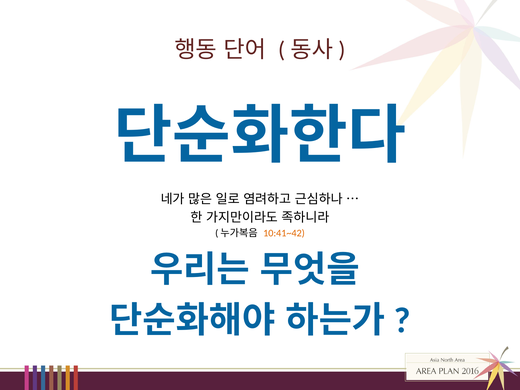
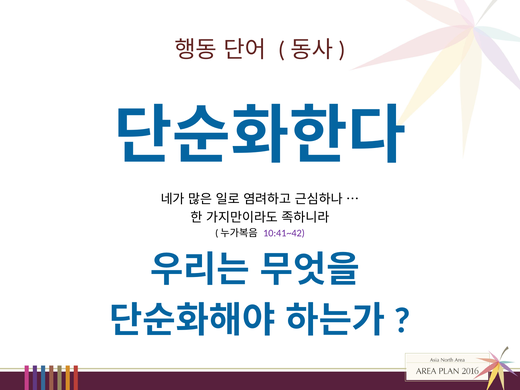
10:41~42 colour: orange -> purple (284, 233)
